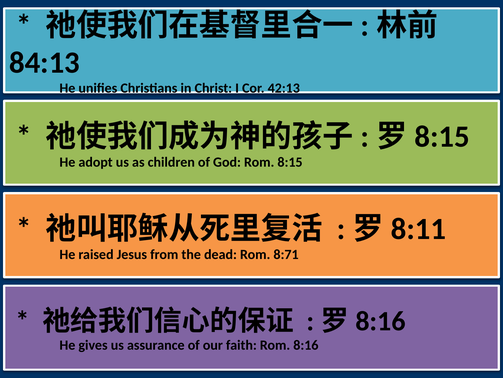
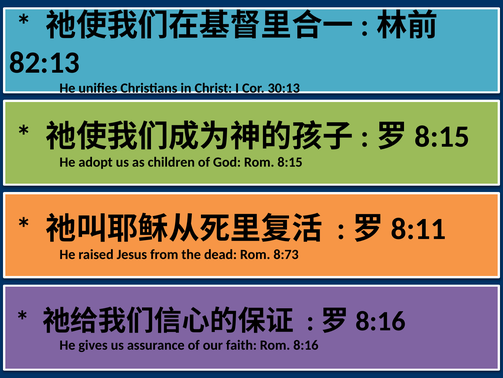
84:13: 84:13 -> 82:13 (45, 62)
42:13: 42:13 -> 30:13 (284, 88)
8:71: 8:71 -> 8:73 (286, 254)
